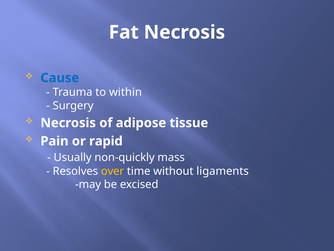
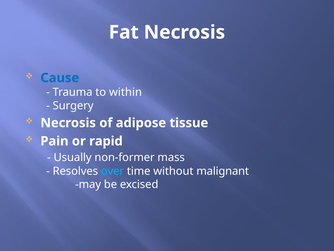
non-quickly: non-quickly -> non-former (125, 157)
over colour: yellow -> light blue (113, 171)
ligaments: ligaments -> malignant (223, 171)
